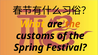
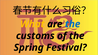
the colour: orange -> blue (73, 24)
